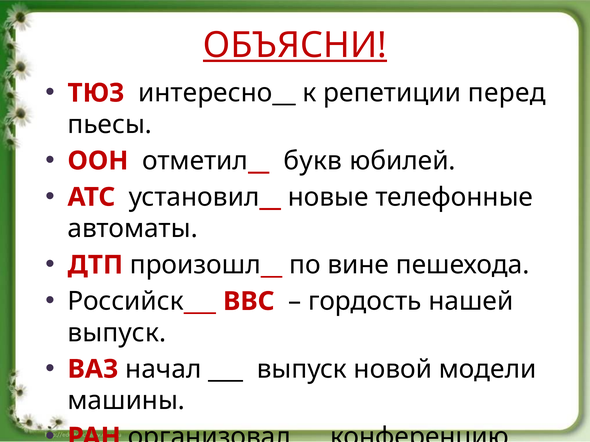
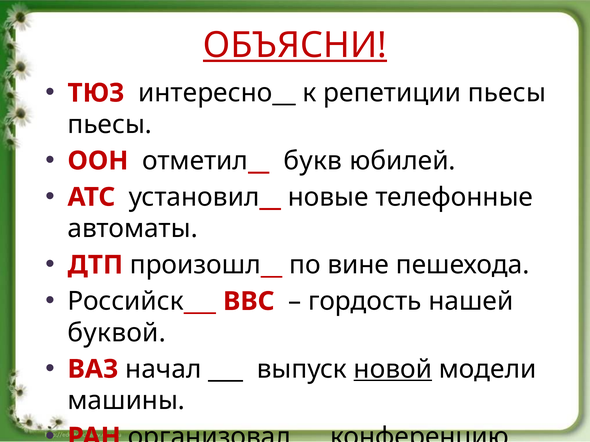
репетиции перед: перед -> пьесы (507, 93)
выпуск: выпуск -> буквой (117, 333)
новой underline: none -> present (393, 370)
